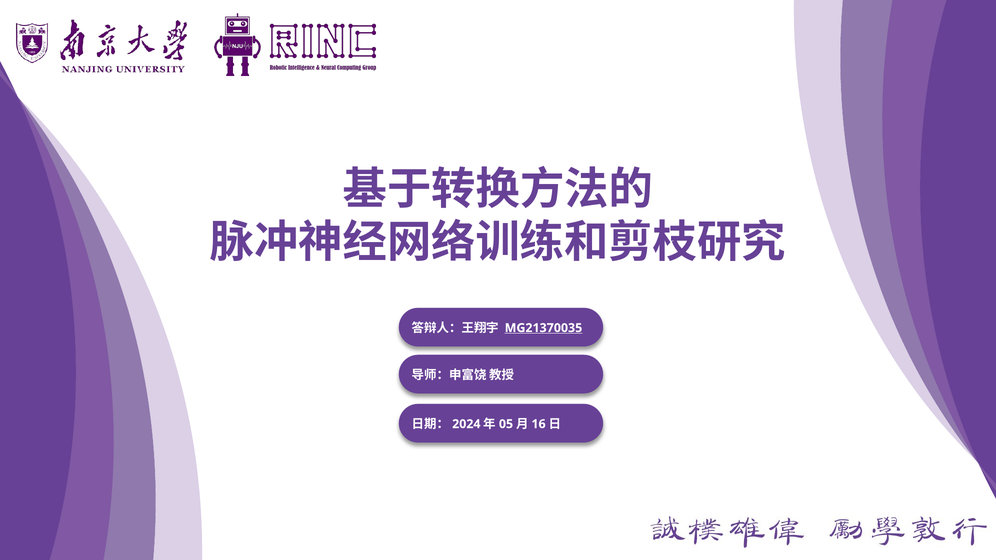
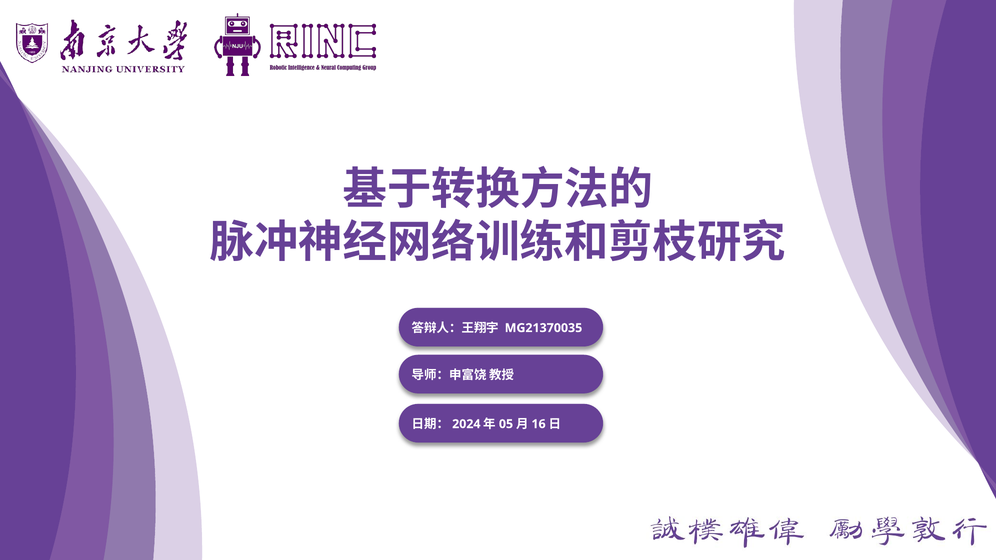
MG21370035 underline: present -> none (543, 328)
